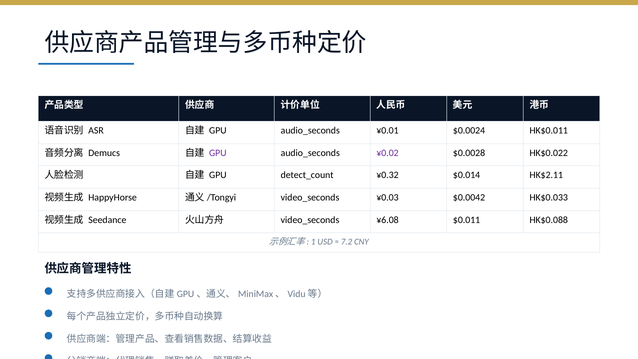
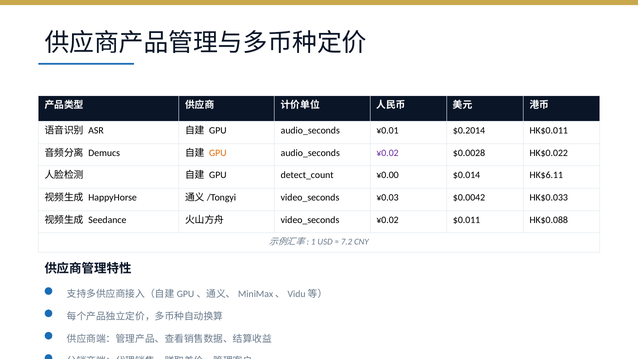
$0.0024: $0.0024 -> $0.2014 (469, 131)
GPU colour: purple -> orange (218, 153)
¥0.32: ¥0.32 -> ¥0.00 (388, 175)
HK$2.11: HK$2.11 -> HK$6.11 (546, 175)
¥6.08: ¥6.08 -> ¥0.02 (388, 220)
